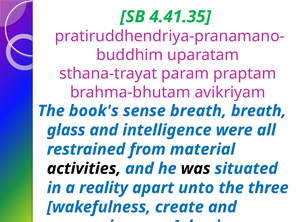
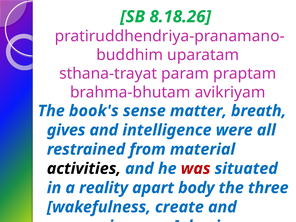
4.41.35: 4.41.35 -> 8.18.26 (180, 17)
sense breath: breath -> matter (198, 111)
glass: glass -> gives (66, 130)
was colour: black -> red (196, 169)
unto: unto -> body (196, 188)
